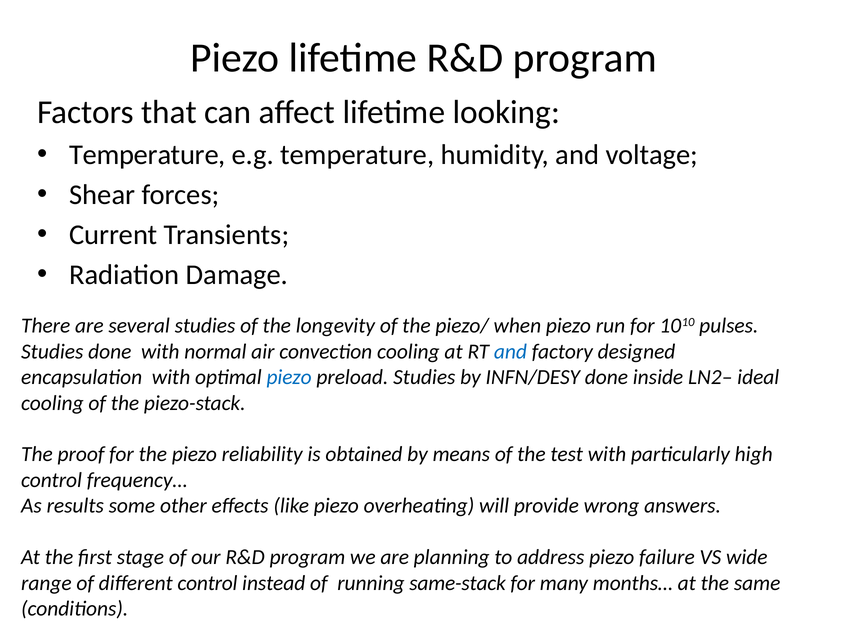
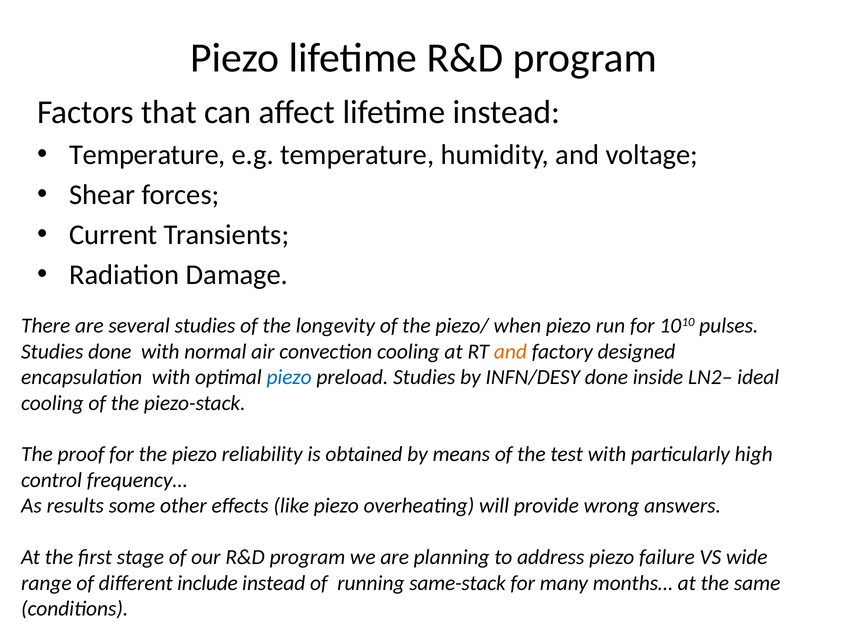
lifetime looking: looking -> instead (506, 112)
and colour: blue -> orange (510, 351)
different control: control -> include (207, 583)
